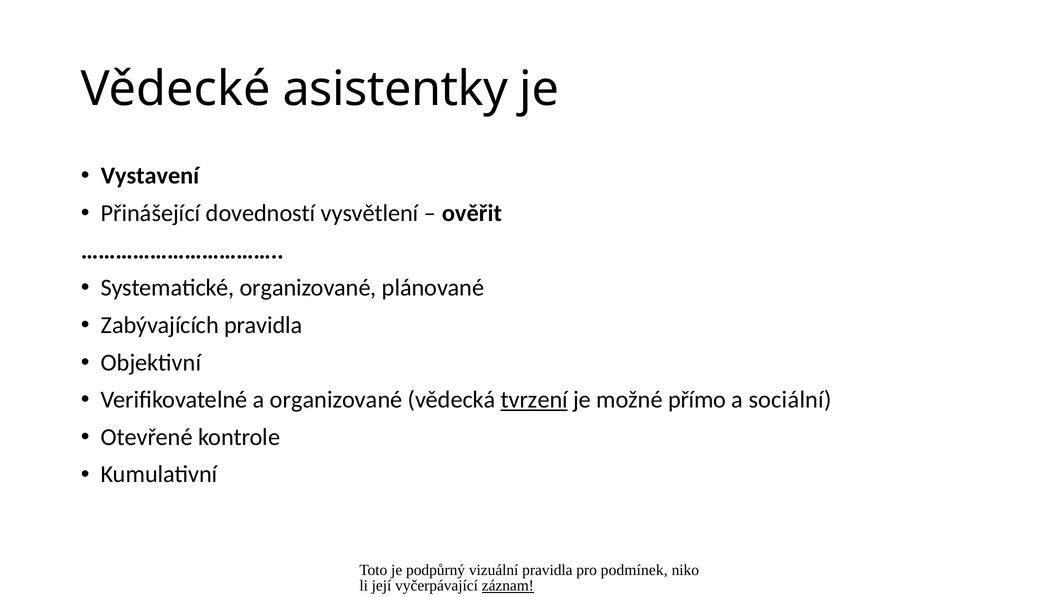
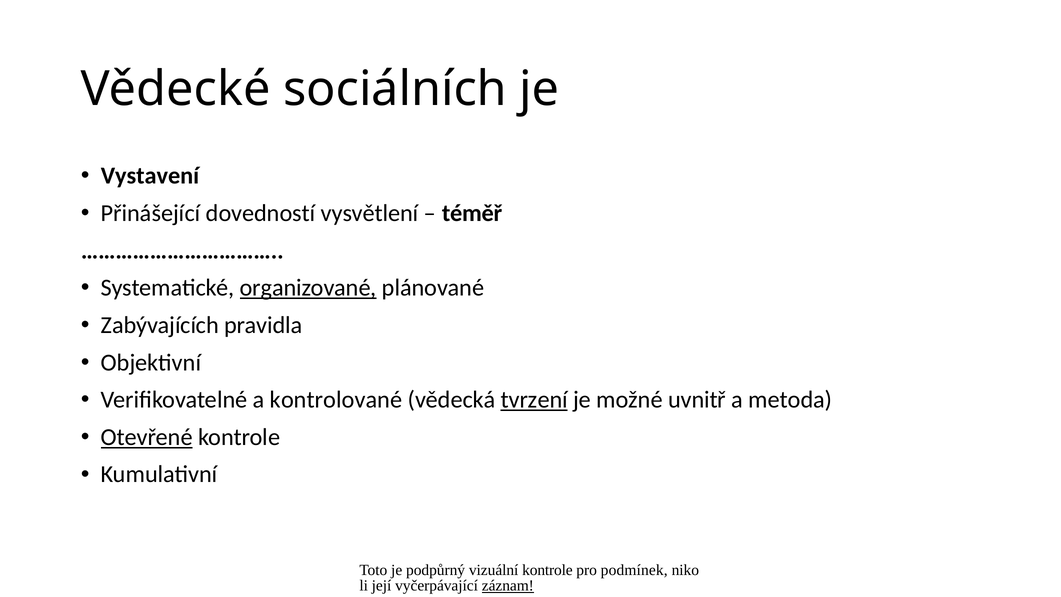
asistentky: asistentky -> sociálních (395, 89)
ověřit: ověřit -> téměř (472, 213)
organizované underline: none -> present (308, 288)
a organizované: organizované -> kontrolované (336, 400)
přímo: přímo -> uvnitř (697, 400)
sociální: sociální -> metoda (790, 400)
Otevřené underline: none -> present (147, 437)
vizuální pravidla: pravidla -> kontrole (547, 570)
